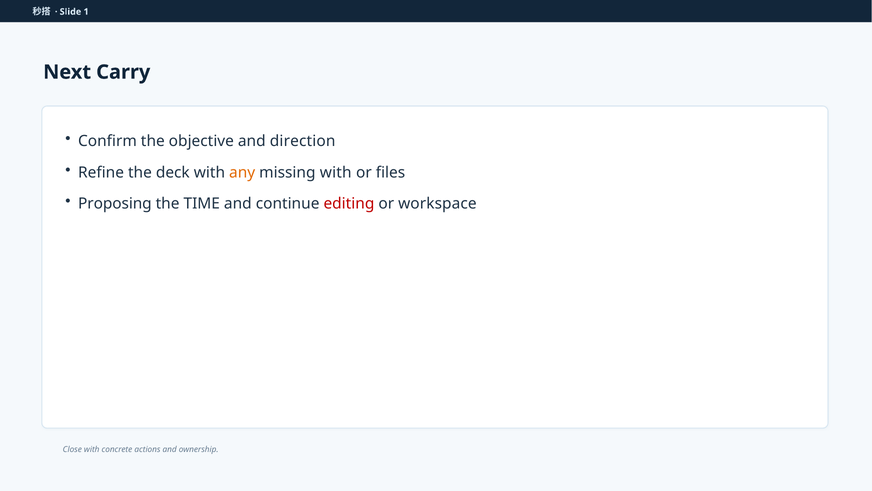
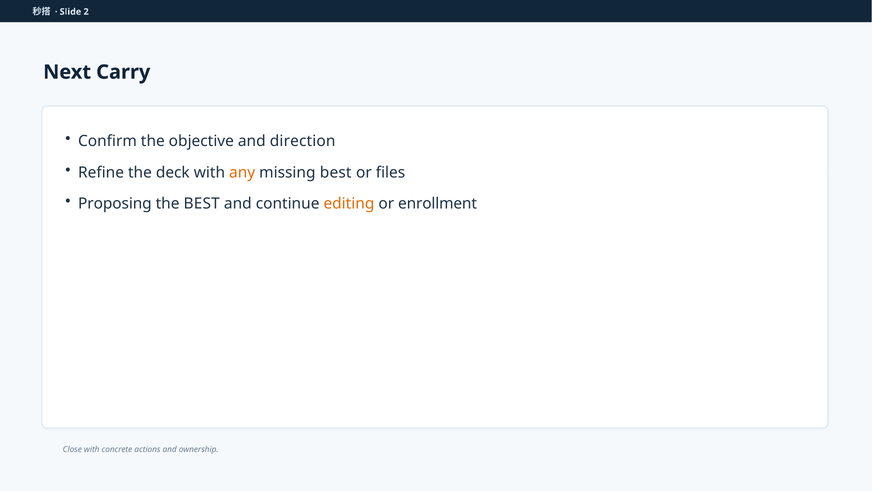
1: 1 -> 2 (86, 12)
missing with: with -> best (336, 172)
the TIME: TIME -> BEST (202, 204)
editing colour: red -> orange (349, 204)
workspace: workspace -> enrollment (438, 204)
